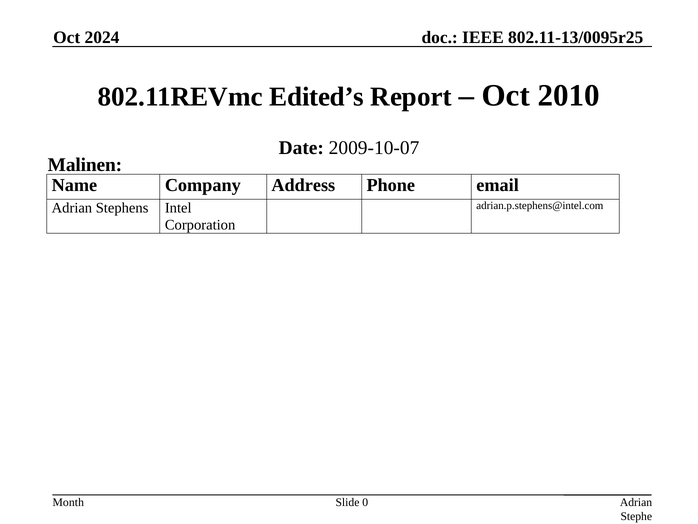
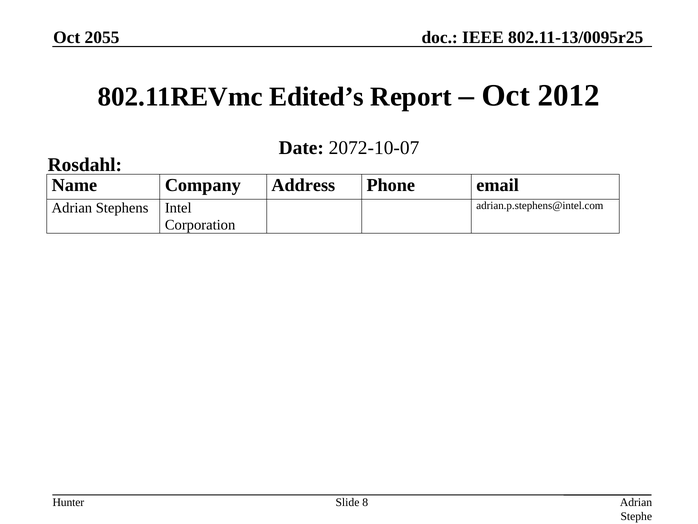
2024: 2024 -> 2055 (102, 37)
2010: 2010 -> 2012 (569, 95)
2009-10-07: 2009-10-07 -> 2072-10-07 (374, 148)
Malinen: Malinen -> Rosdahl (85, 165)
Month: Month -> Hunter (68, 502)
0: 0 -> 8 (365, 502)
